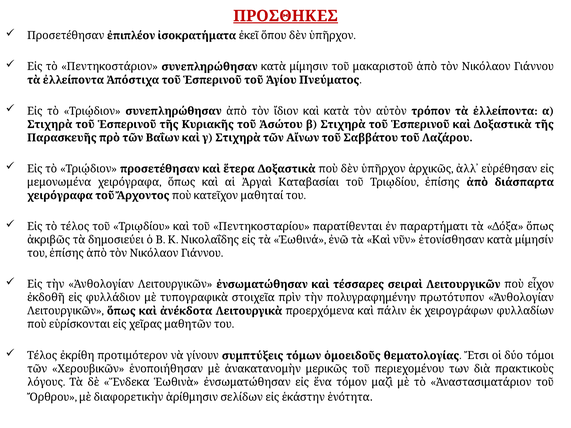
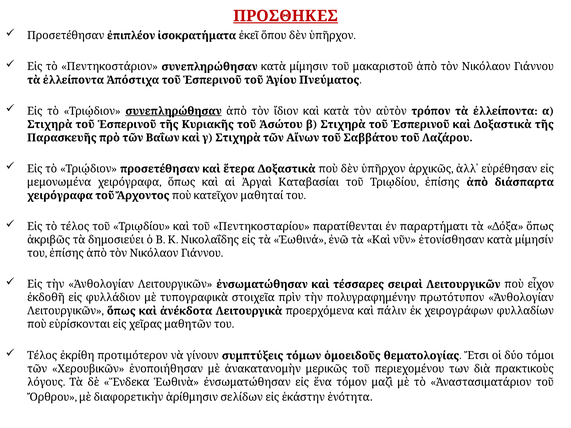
συνεπληρώθησαν underline: none -> present (173, 111)
